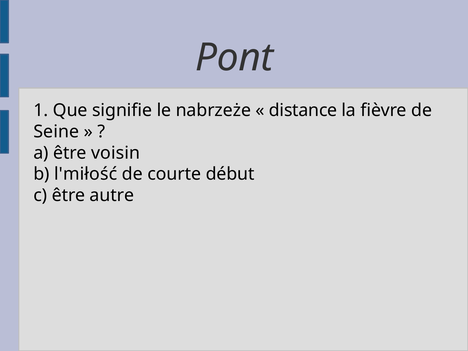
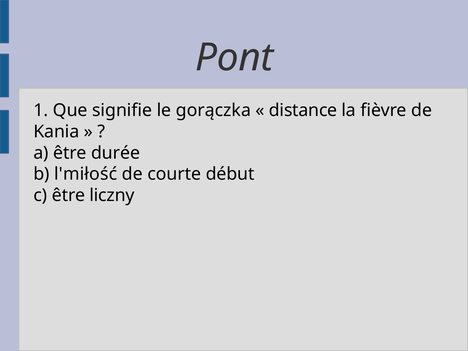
nabrzeże: nabrzeże -> gorączka (213, 110)
Seine: Seine -> Kania (56, 132)
voisin: voisin -> durée (116, 153)
autre: autre -> liczny (112, 195)
